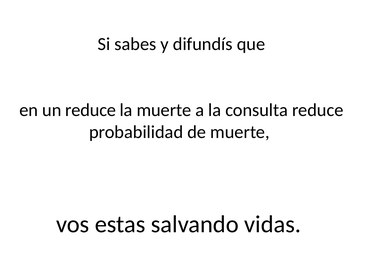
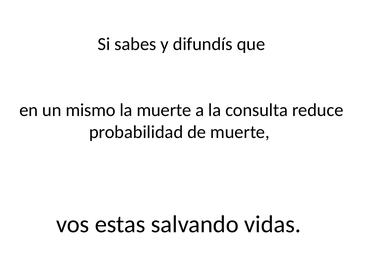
un reduce: reduce -> mismo (91, 110)
